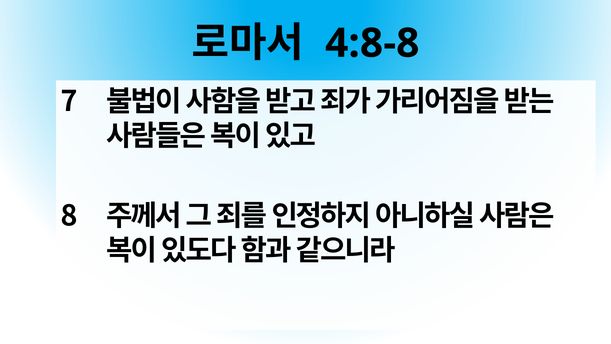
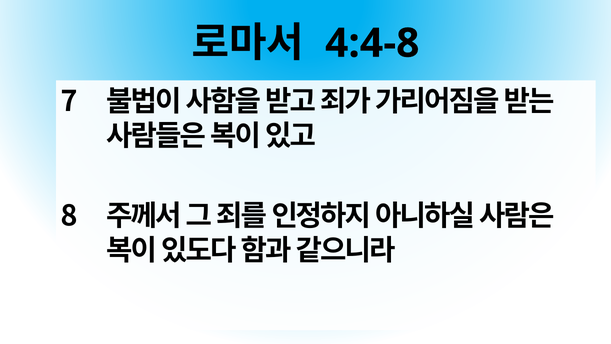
4:8-8: 4:8-8 -> 4:4-8 (372, 43)
